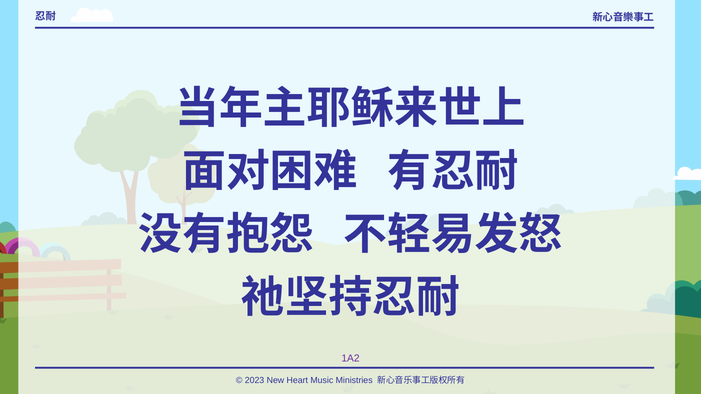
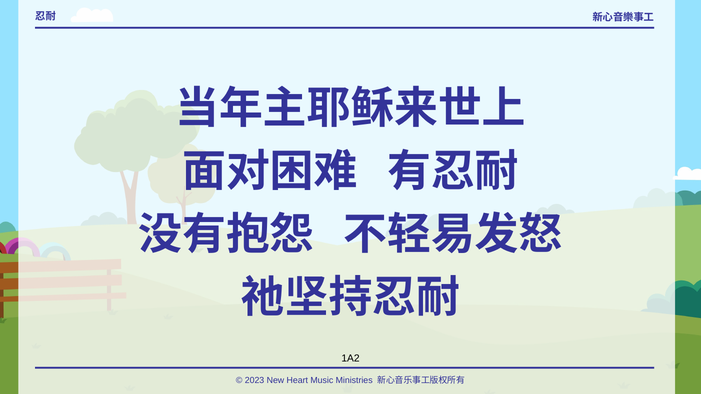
1A2 colour: purple -> black (350, 359)
